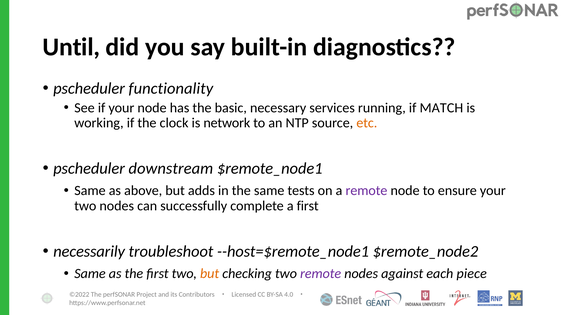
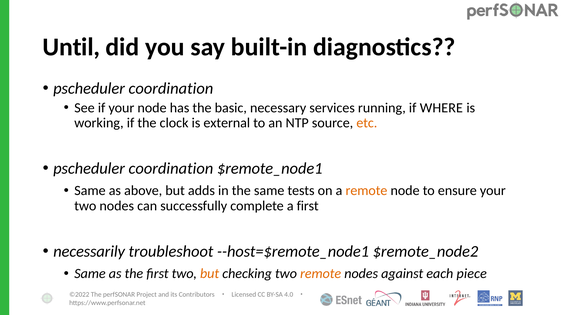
functionality: functionality -> coordination (171, 89)
MATCH: MATCH -> WHERE (441, 108)
network: network -> external (227, 123)
downstream: downstream -> coordination (171, 169)
remote colour: purple -> orange (366, 191)
remote colour: purple -> orange (321, 274)
